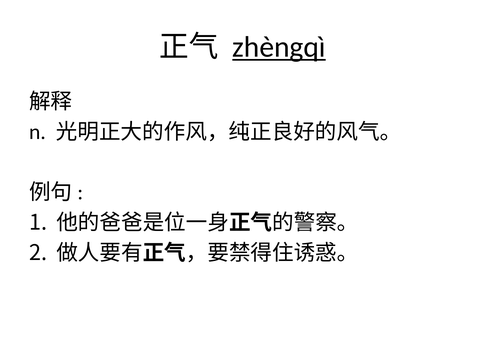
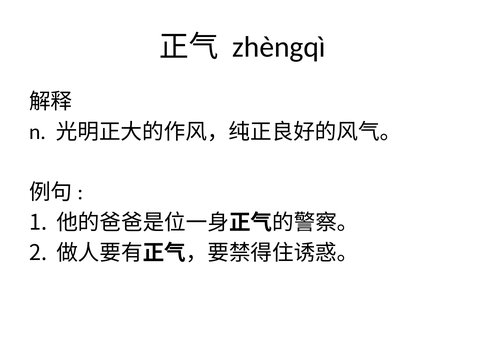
zhèngqì underline: present -> none (279, 47)
